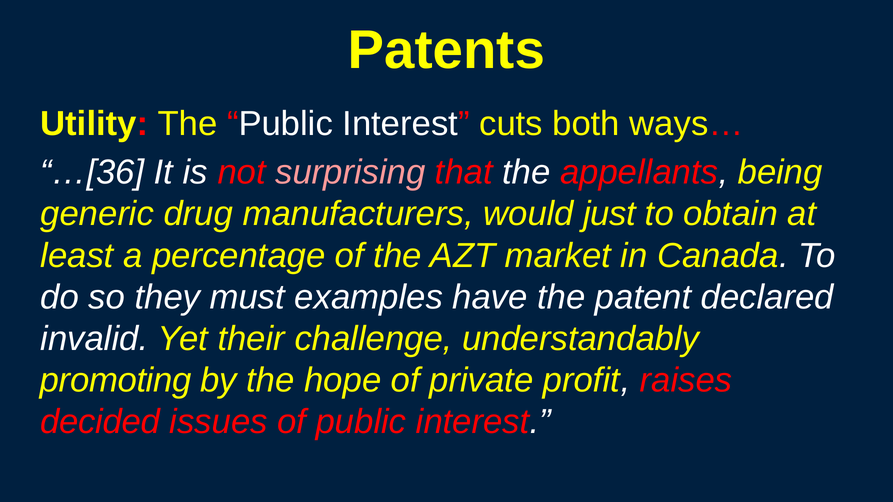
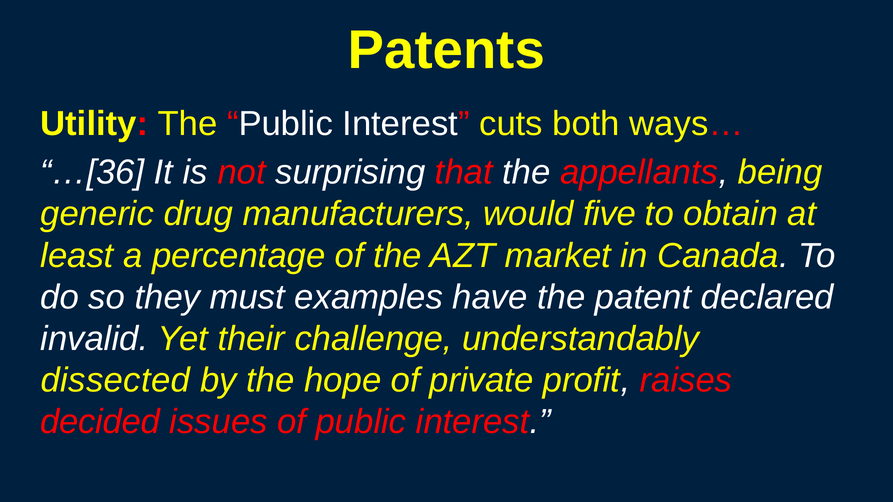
surprising colour: pink -> white (350, 173)
just: just -> five (610, 214)
promoting: promoting -> dissected (115, 381)
